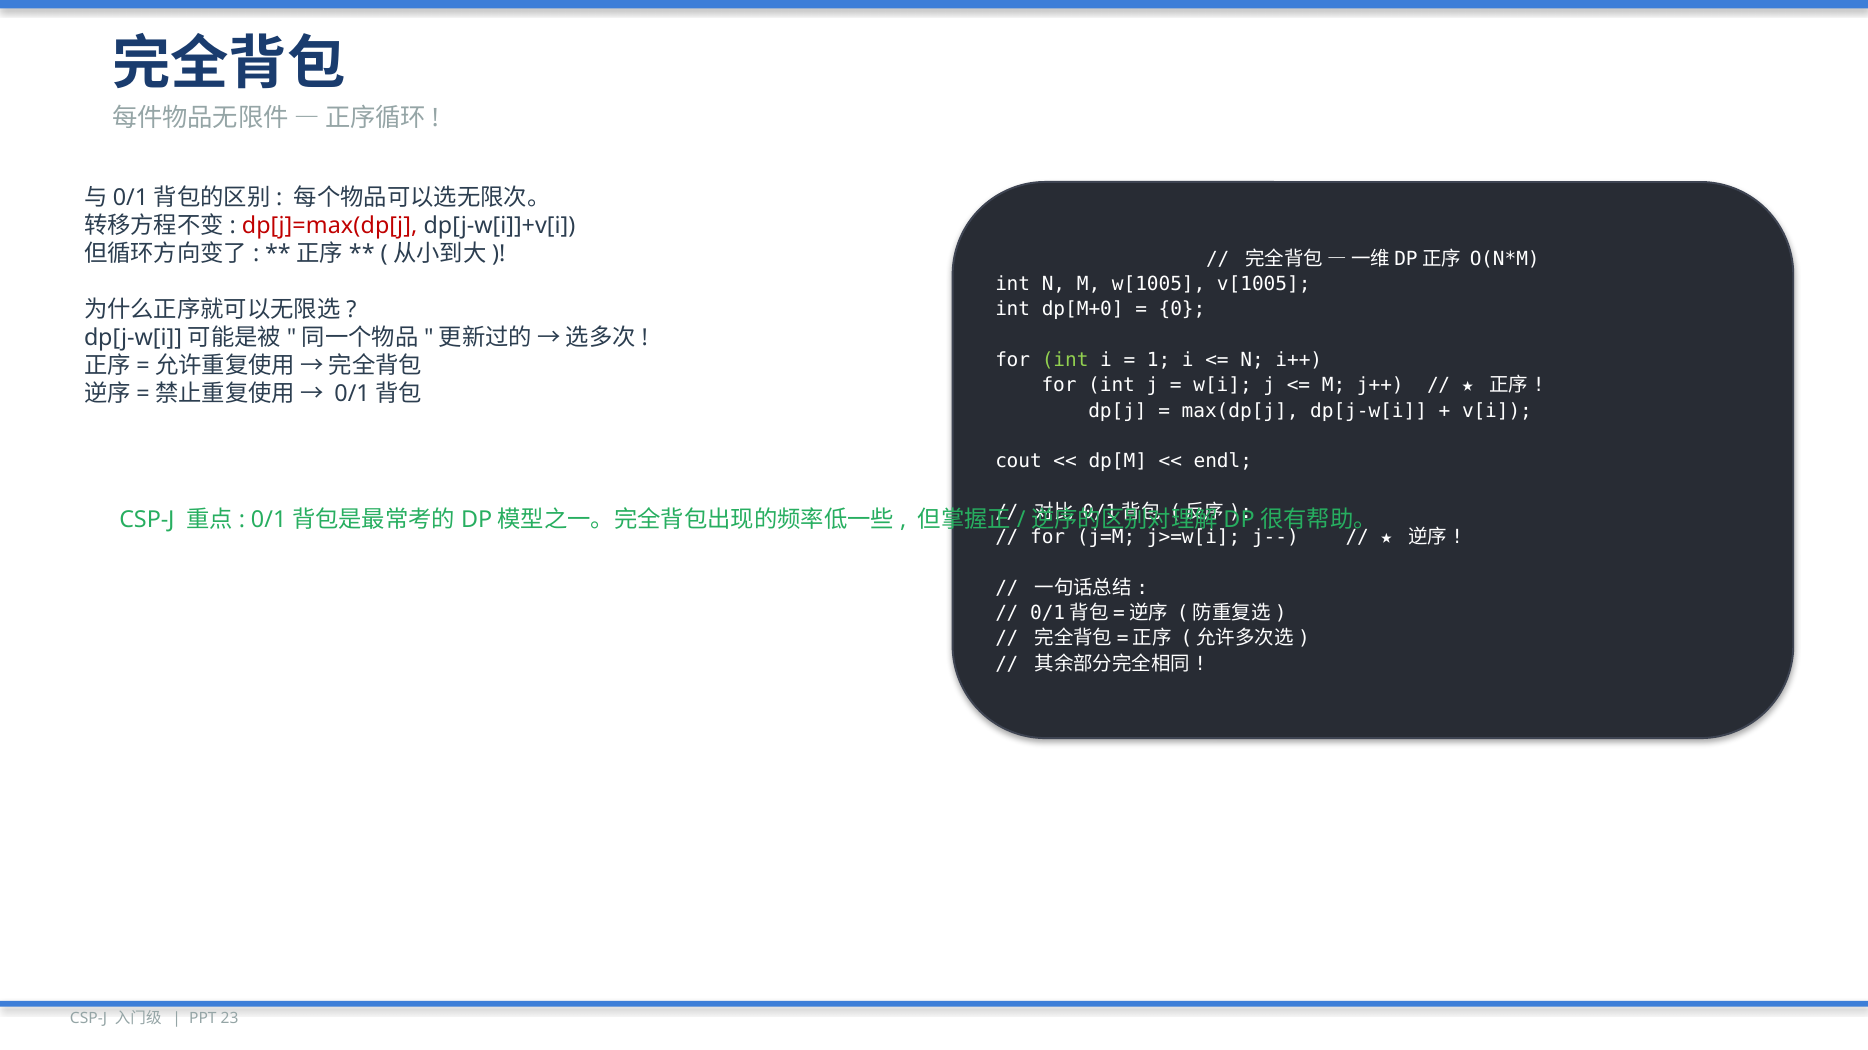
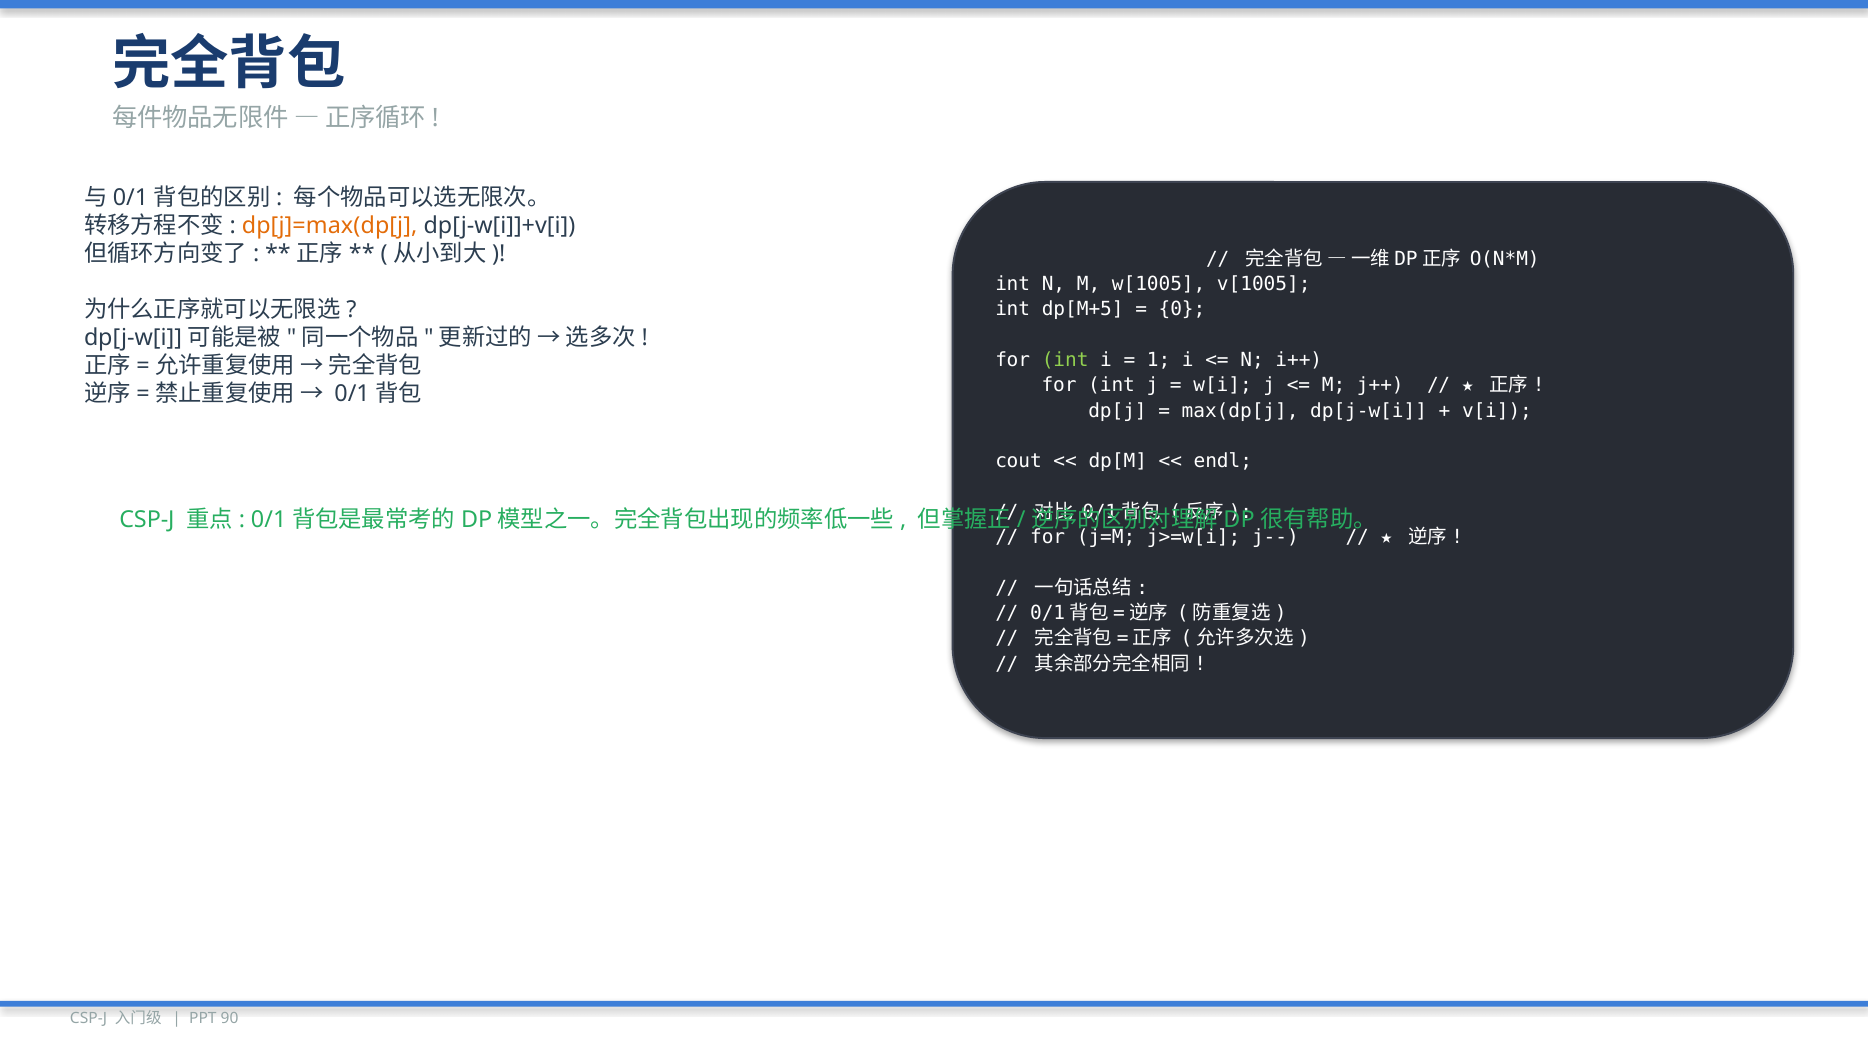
dp[j]=max(dp[j colour: red -> orange (330, 226)
dp[M+0: dp[M+0 -> dp[M+5 (1083, 310)
23: 23 -> 90 (230, 1019)
